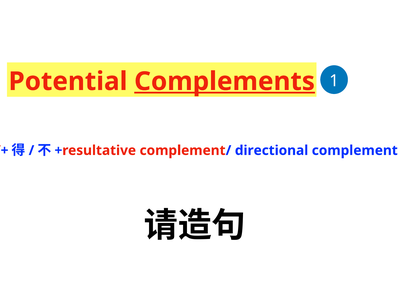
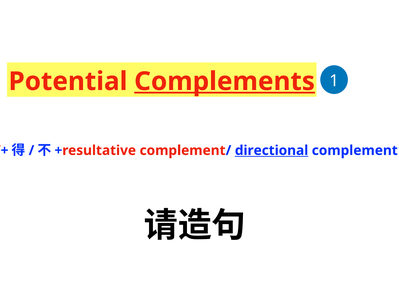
directional underline: none -> present (272, 151)
